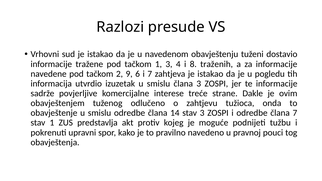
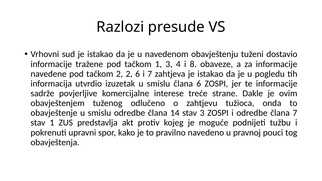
traženih: traženih -> obaveze (217, 64)
2 9: 9 -> 2 (129, 74)
člana 3: 3 -> 6 (199, 84)
